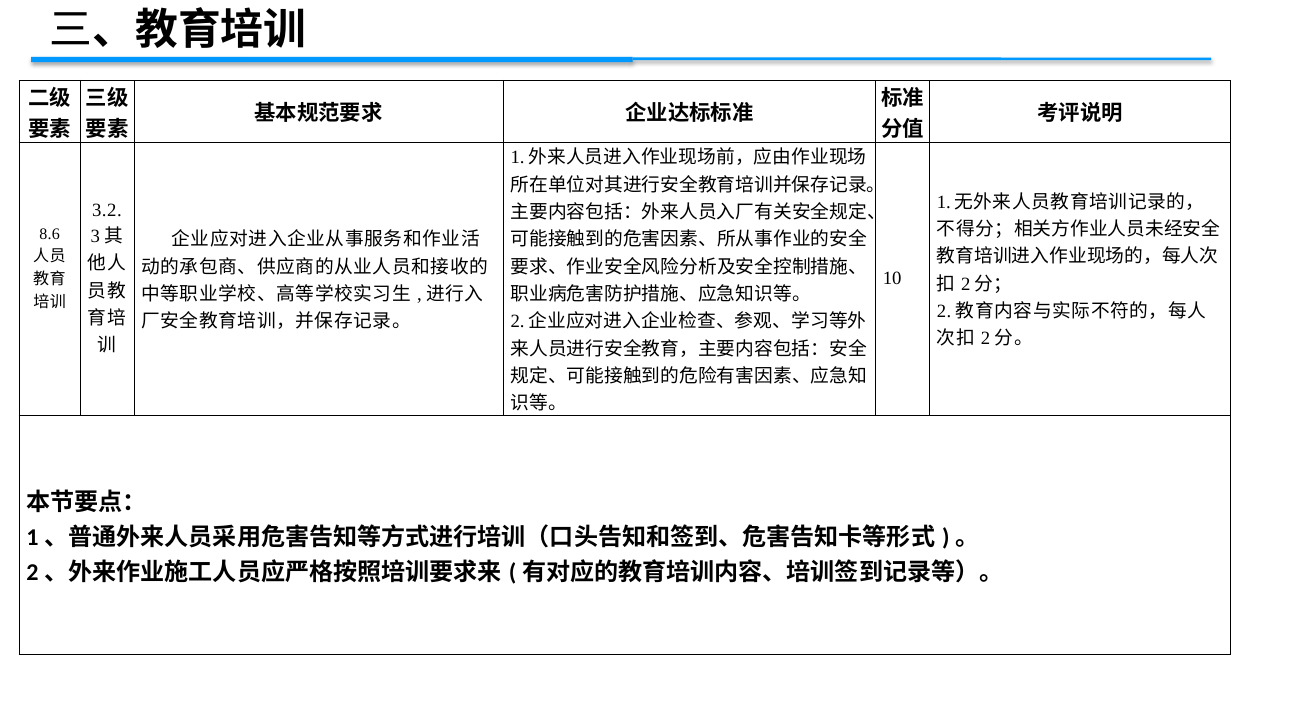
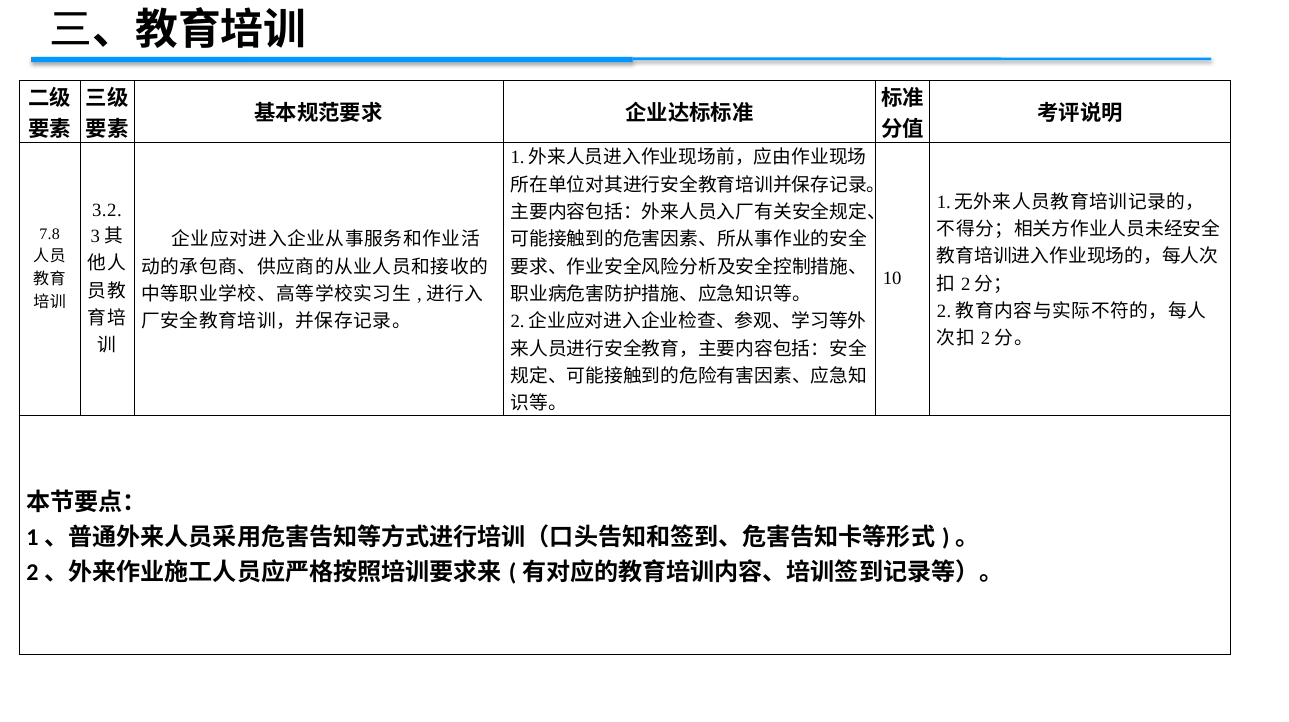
8.6: 8.6 -> 7.8 (50, 234)
